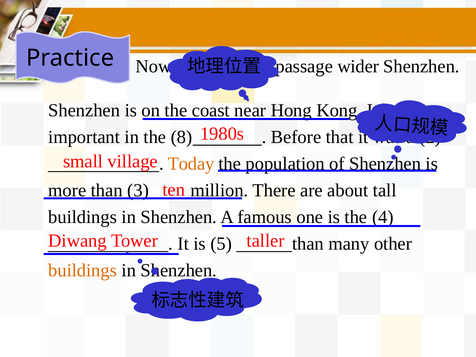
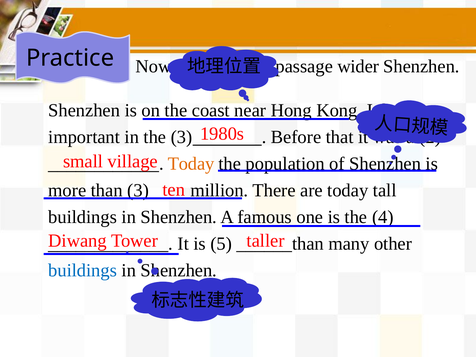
the 8: 8 -> 3 (182, 137)
are about: about -> today (348, 190)
buildings colour: orange -> blue (83, 270)
